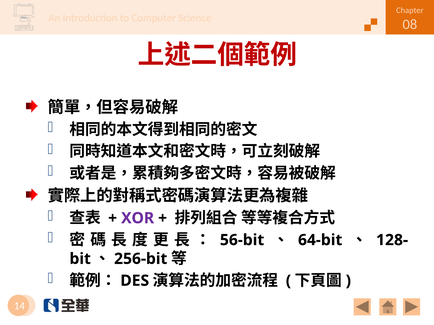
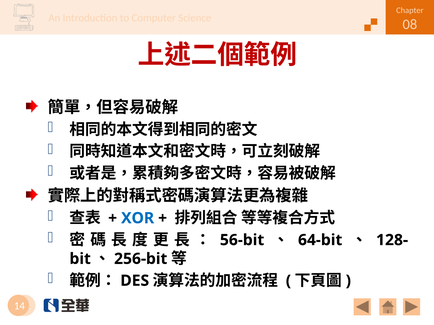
XOR colour: purple -> blue (138, 218)
